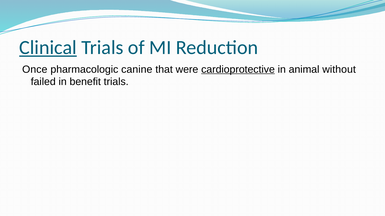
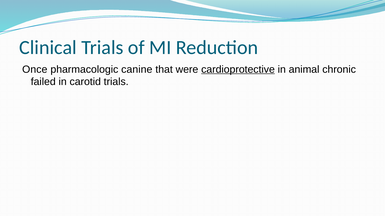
Clinical underline: present -> none (48, 48)
without: without -> chronic (339, 70)
benefit: benefit -> carotid (85, 82)
